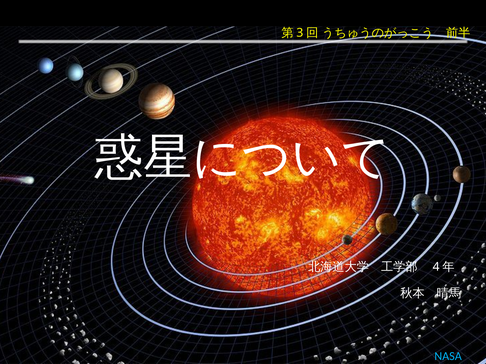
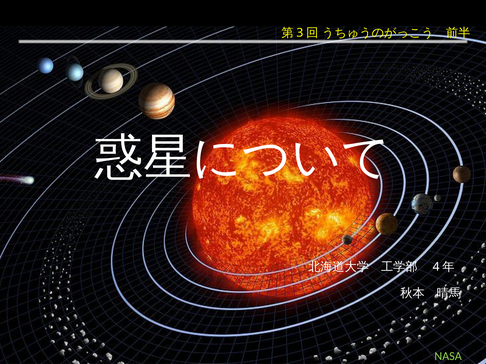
NASA colour: light blue -> light green (448, 357)
